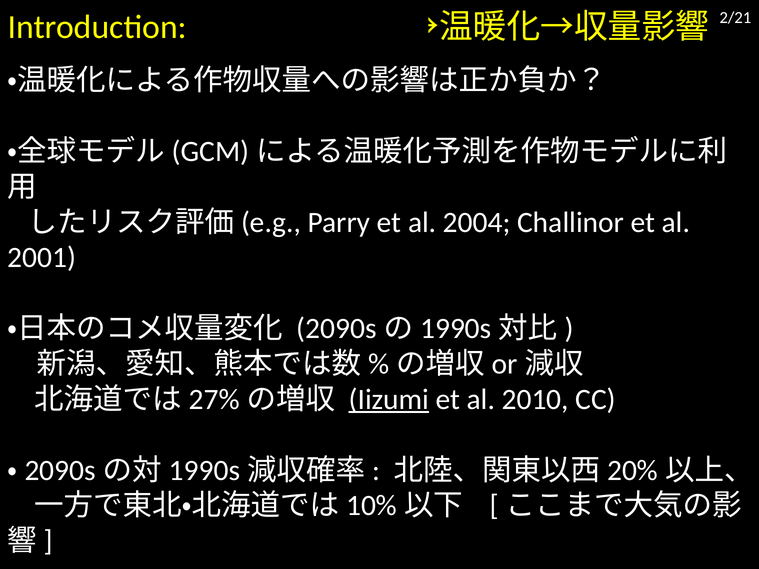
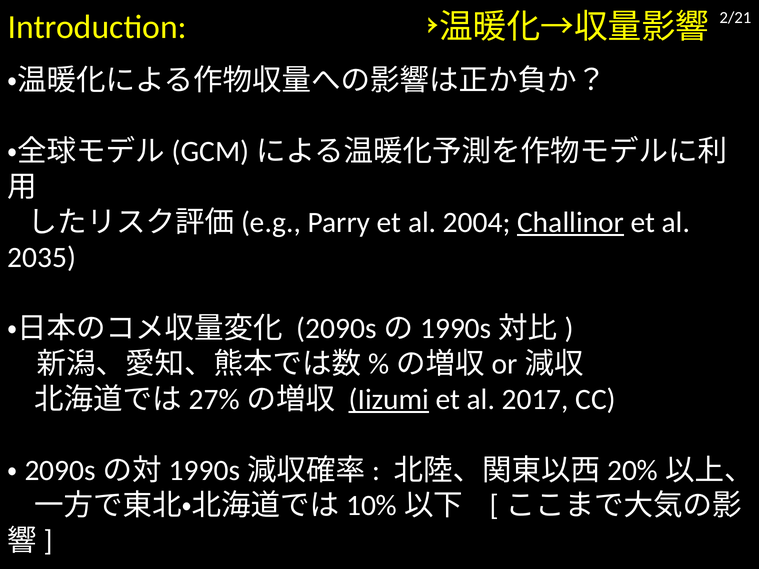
Challinor underline: none -> present (571, 222)
2001: 2001 -> 2035 (42, 258)
2010: 2010 -> 2017 (535, 400)
